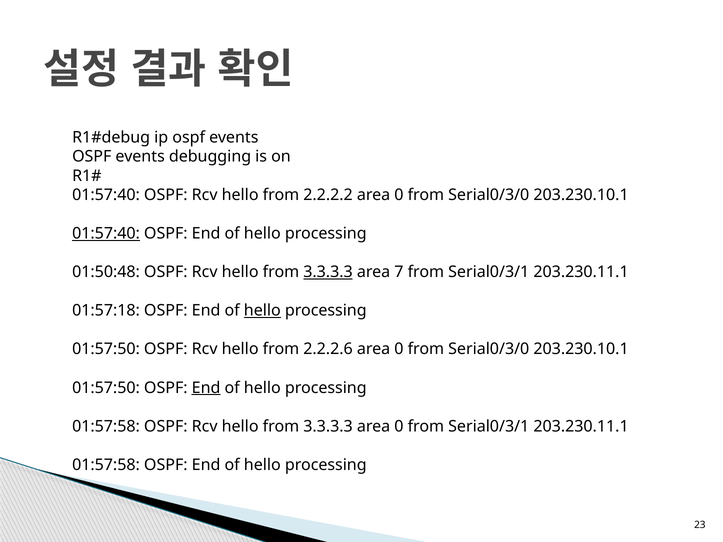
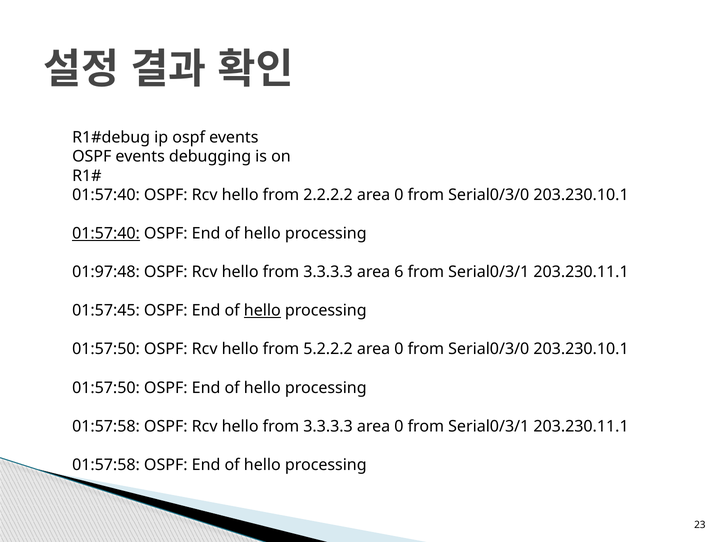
01:50:48: 01:50:48 -> 01:97:48 (106, 272)
3.3.3.3 underline: present -> none (328, 272)
7: 7 -> 6 (399, 272)
01:57:18: 01:57:18 -> 01:57:45 (106, 311)
2.2.2.6: 2.2.2.6 -> 5.2.2.2 (328, 349)
End underline: present -> none (206, 388)
